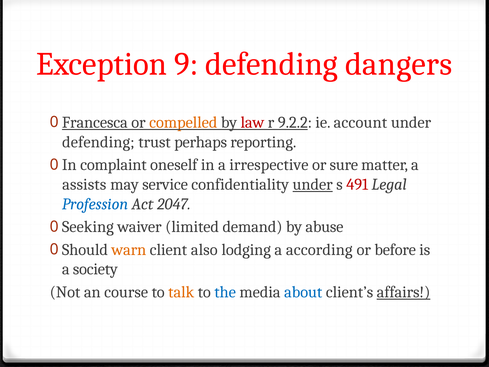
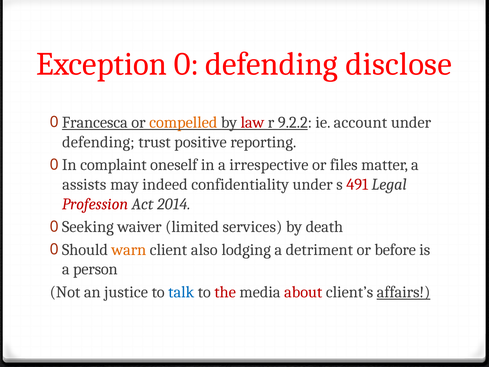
Exception 9: 9 -> 0 (186, 64)
dangers: dangers -> disclose (399, 64)
perhaps: perhaps -> positive (201, 142)
sure: sure -> files (344, 165)
service: service -> indeed (165, 184)
under underline: present -> none (313, 184)
Profession colour: blue -> red (95, 204)
2047: 2047 -> 2014 (174, 204)
demand: demand -> services (252, 227)
abuse: abuse -> death (324, 227)
according: according -> detriment (319, 249)
society: society -> person (95, 269)
course: course -> justice (126, 292)
talk colour: orange -> blue (181, 292)
the colour: blue -> red (225, 292)
about colour: blue -> red (303, 292)
